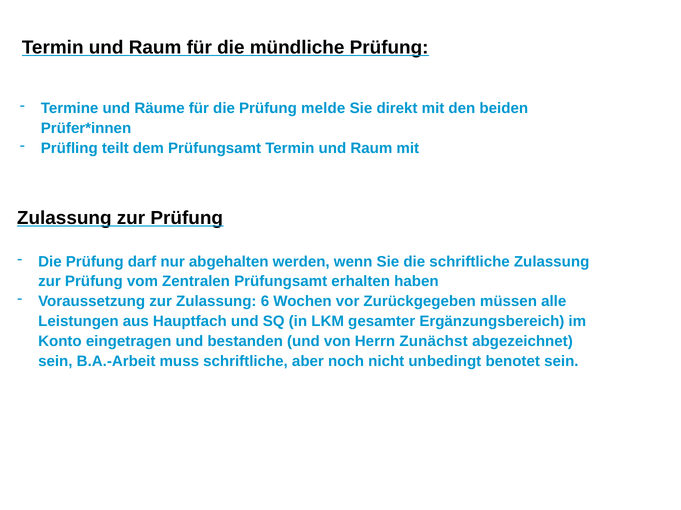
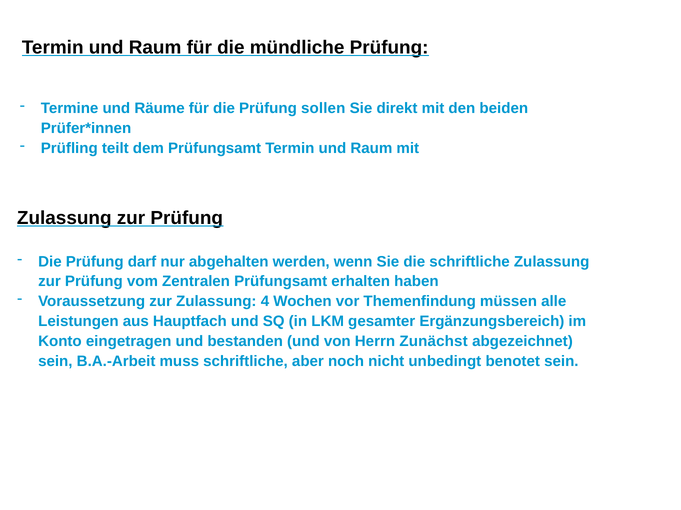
melde: melde -> sollen (323, 108)
6: 6 -> 4 (265, 302)
Zurückgegeben: Zurückgegeben -> Themenfindung (420, 302)
